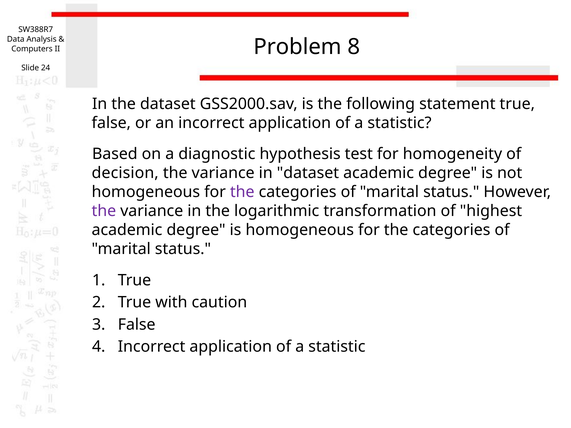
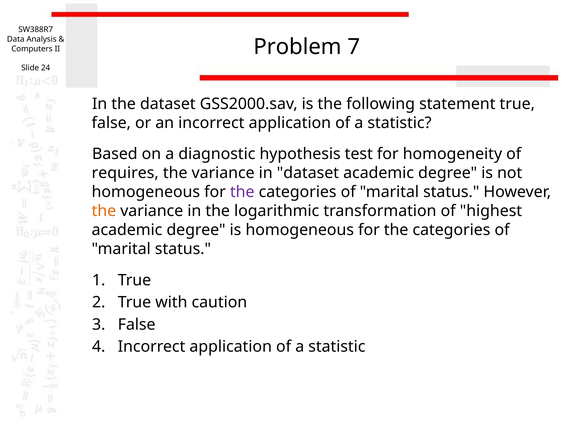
8: 8 -> 7 (354, 47)
decision: decision -> requires (125, 173)
the colour: purple -> orange (104, 211)
